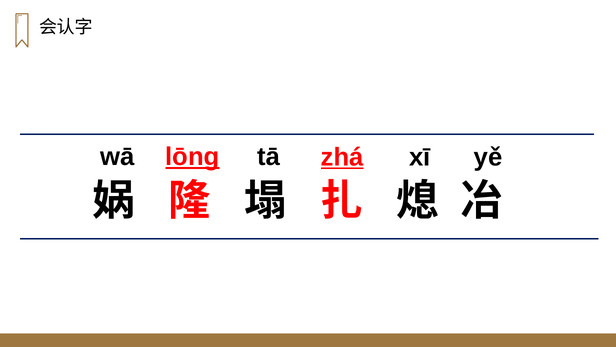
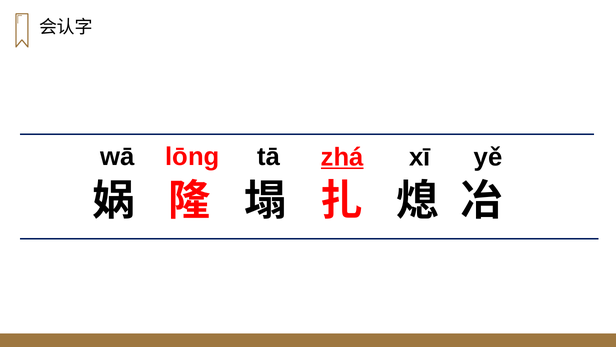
lōng underline: present -> none (192, 157)
